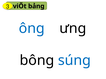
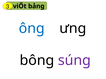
súng colour: blue -> purple (74, 61)
